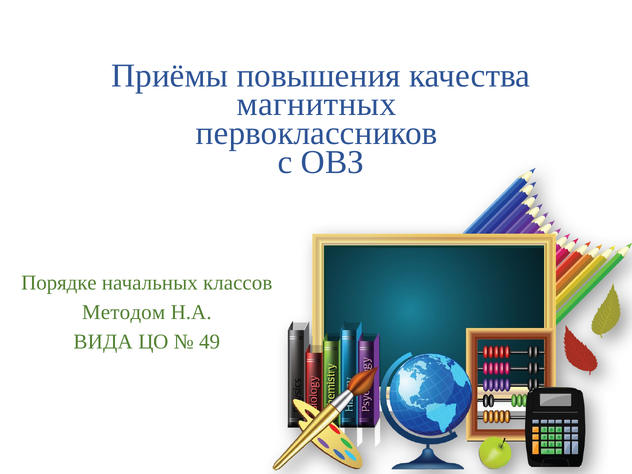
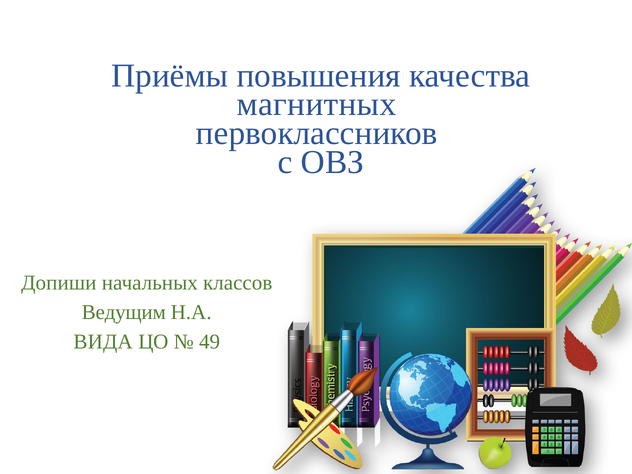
Порядке: Порядке -> Допиши (59, 283)
Методом: Методом -> Ведущим (124, 312)
